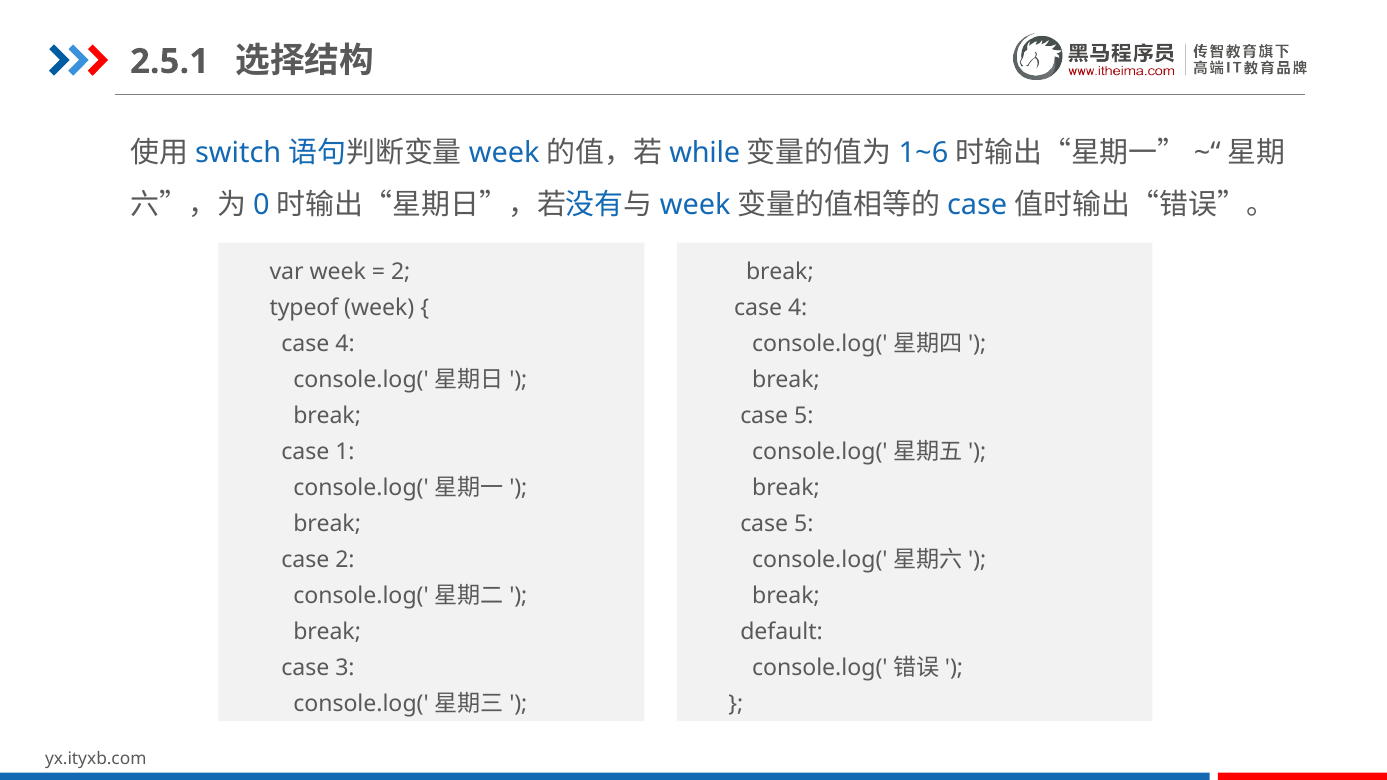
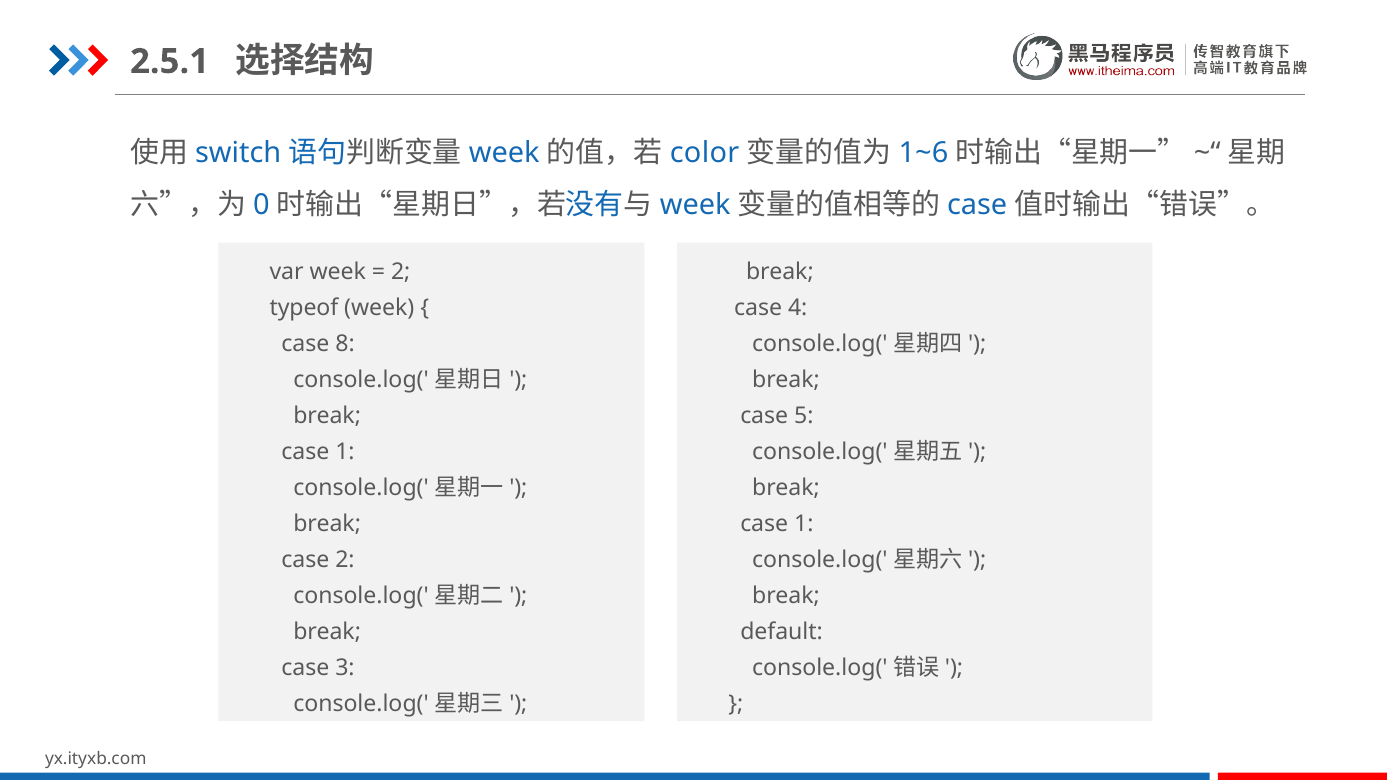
while: while -> color (705, 153)
4: 4 -> 8 (345, 344)
5: 5 -> 1 (804, 524)
